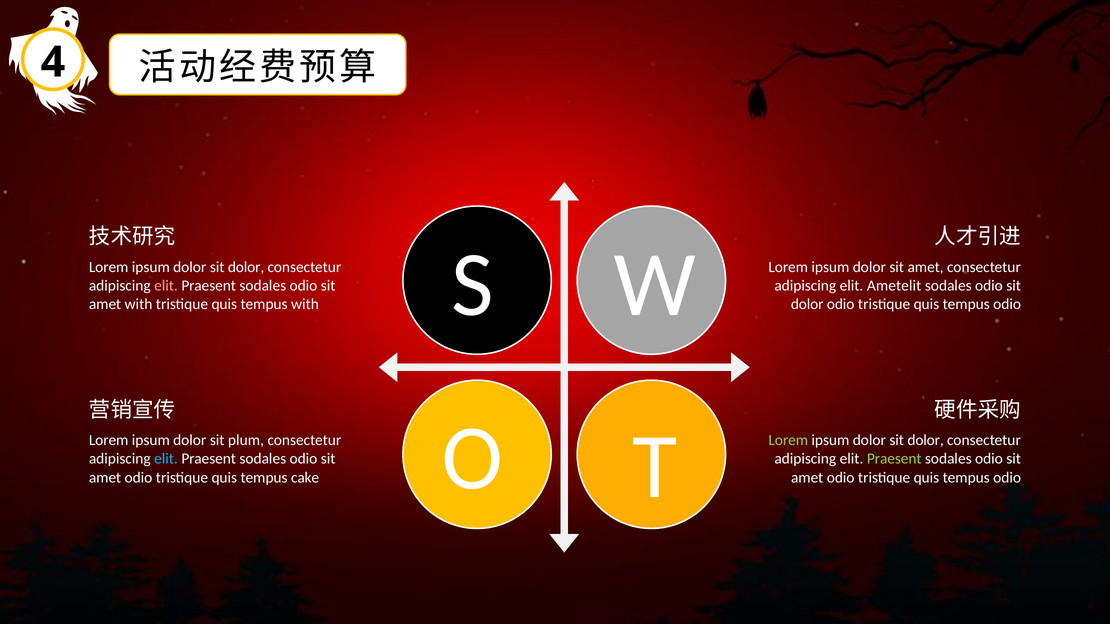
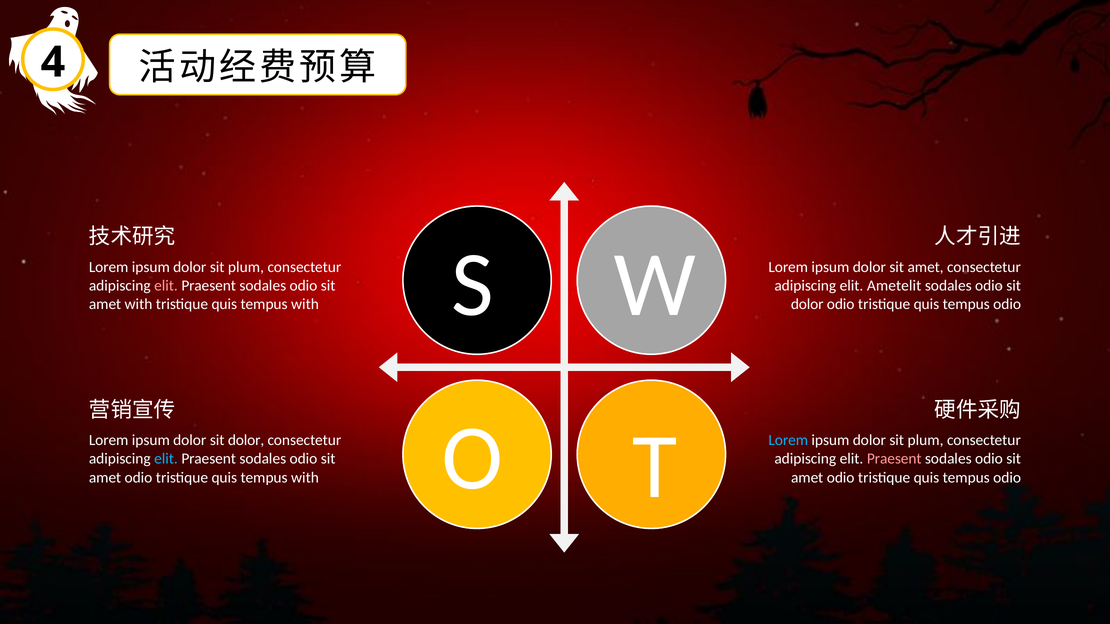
dolor: dolor -> plum (246, 267)
dolor sit plum: plum -> dolor (246, 441)
Lorem colour: light green -> light blue (788, 441)
dolor: dolor -> plum (926, 441)
Praesent colour: light green -> pink (894, 459)
cake: cake -> with (305, 478)
